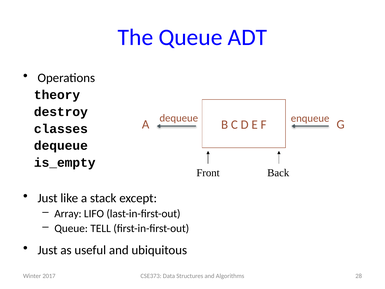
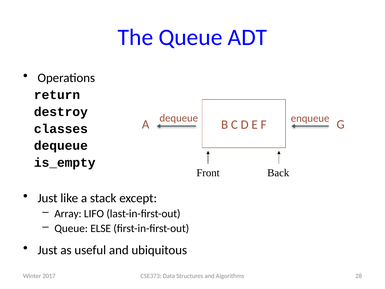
theory: theory -> return (57, 95)
TELL: TELL -> ELSE (101, 228)
